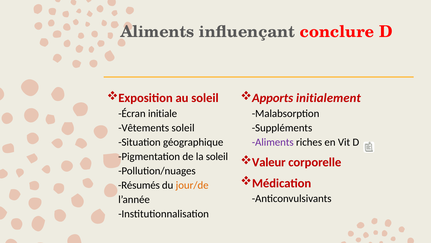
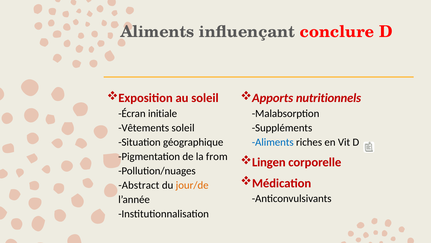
initialement: initialement -> nutritionnels (329, 98)
Aliments colour: purple -> blue (273, 142)
la soleil: soleil -> from (217, 156)
Valeur: Valeur -> Lingen (269, 162)
Résumés: Résumés -> Abstract (139, 185)
